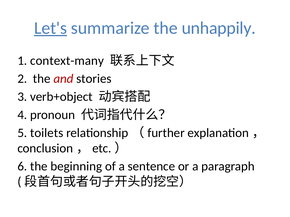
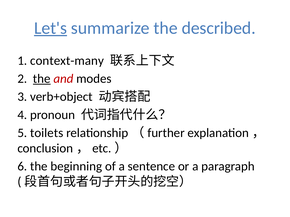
unhappily: unhappily -> described (219, 28)
the underline: none -> present (42, 79)
stories: stories -> modes (94, 79)
